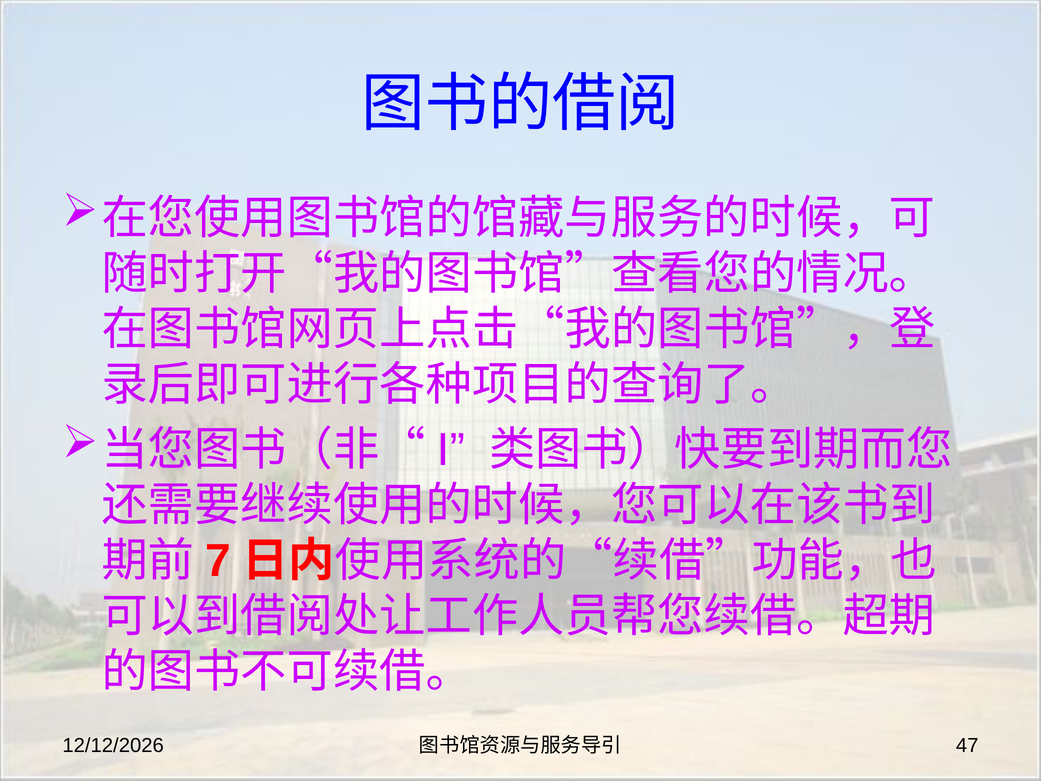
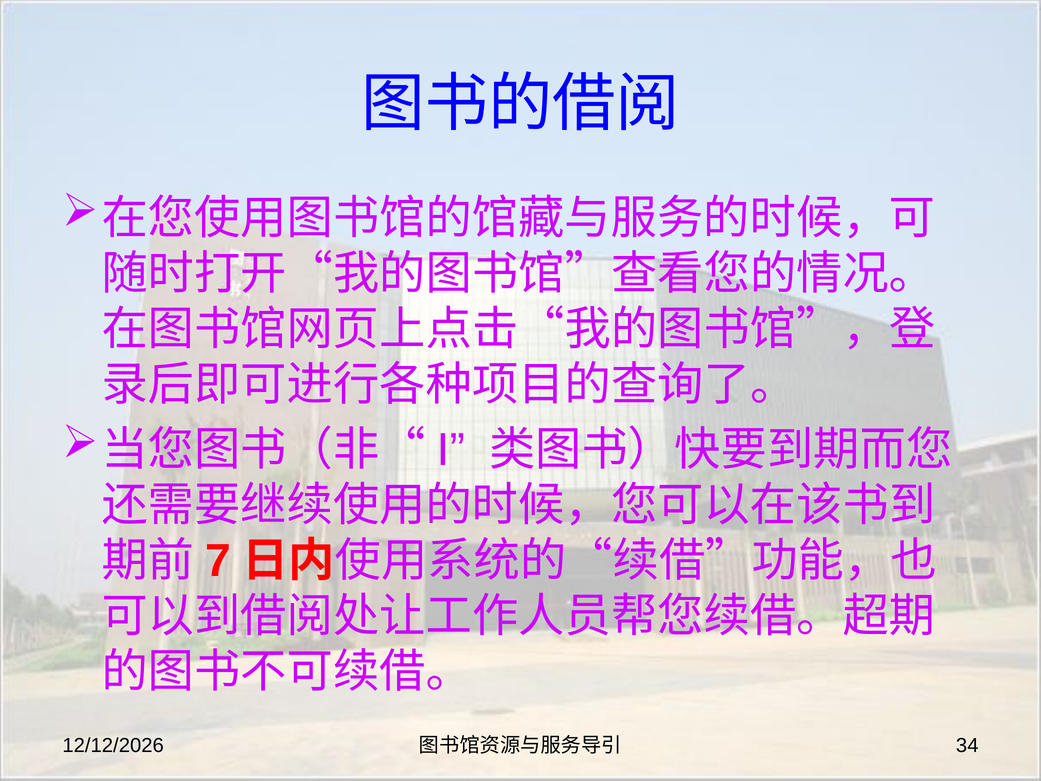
47: 47 -> 34 (967, 745)
